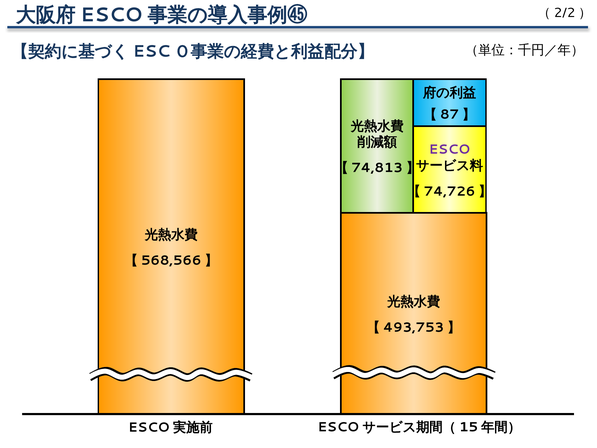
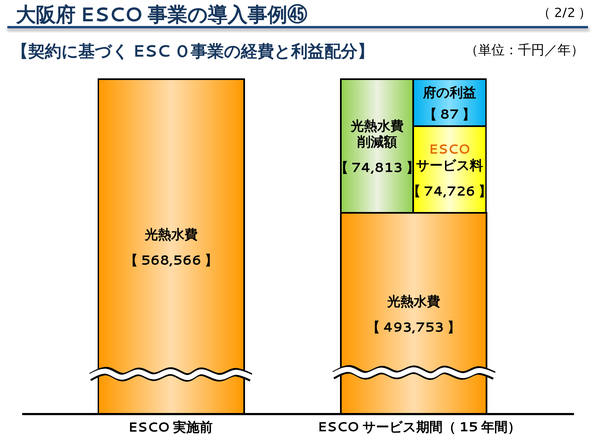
ESCO colour: purple -> orange (450, 149)
